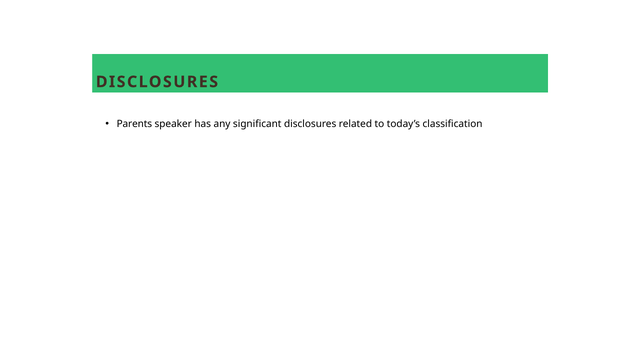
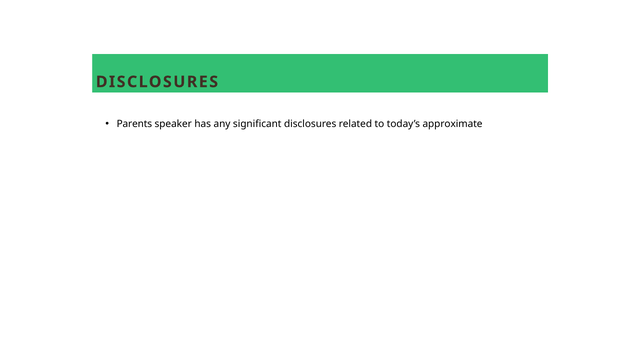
classification: classification -> approximate (453, 124)
